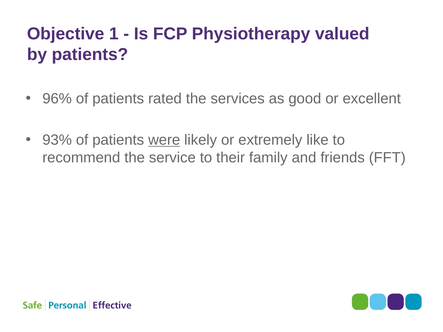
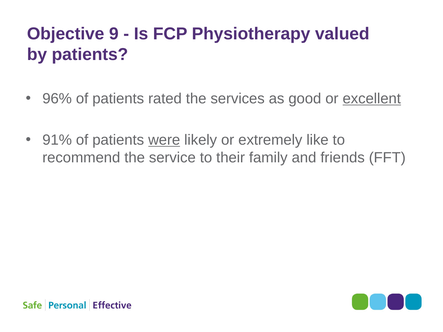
1: 1 -> 9 (114, 34)
excellent underline: none -> present (372, 99)
93%: 93% -> 91% (57, 140)
